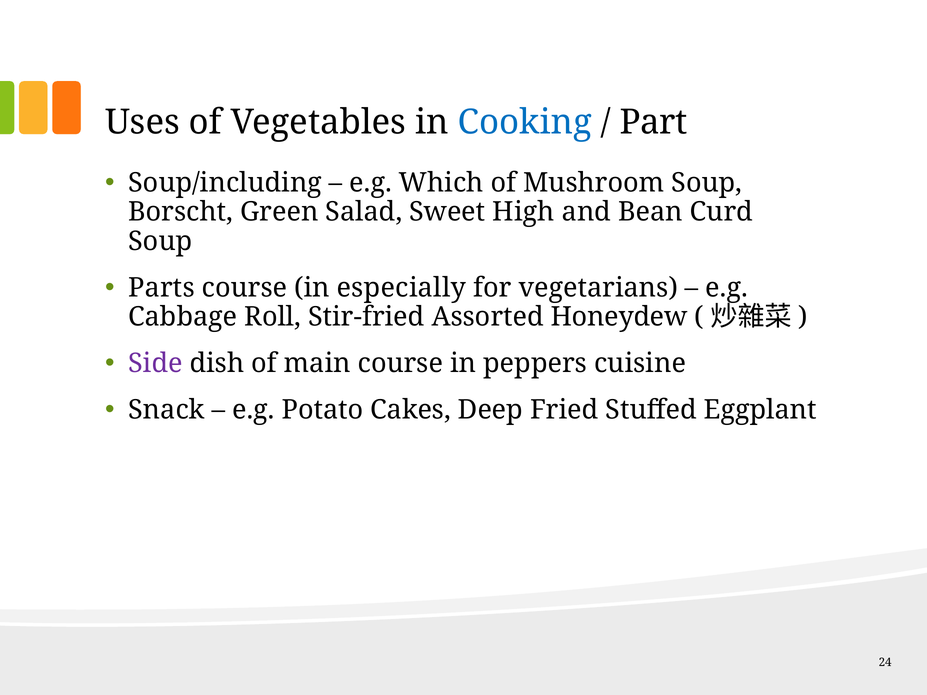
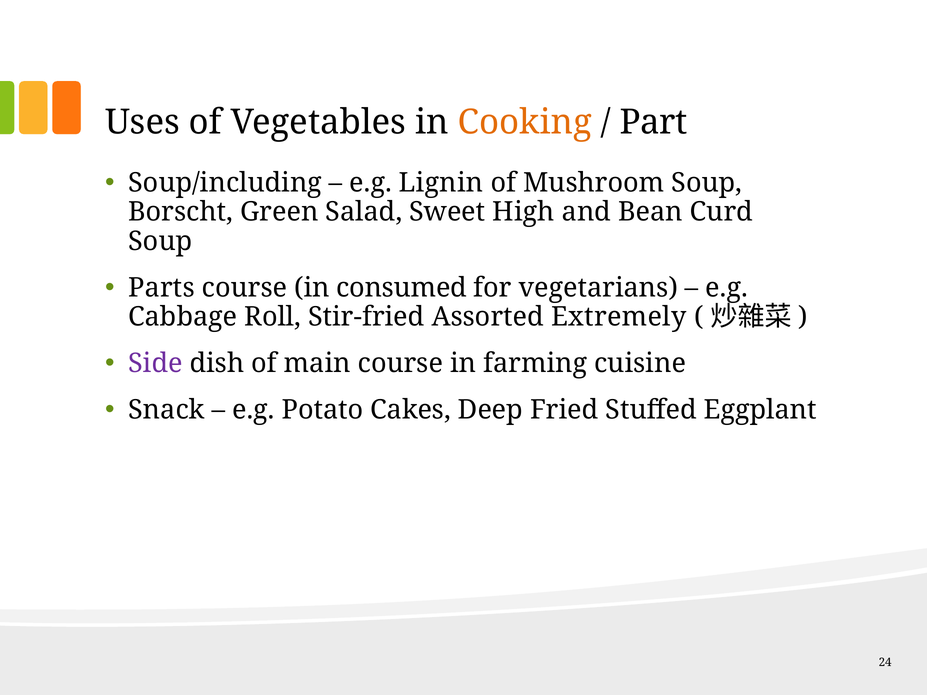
Cooking colour: blue -> orange (525, 122)
Which: Which -> Lignin (441, 183)
especially: especially -> consumed (402, 288)
Honeydew: Honeydew -> Extremely (619, 317)
peppers: peppers -> farming (535, 364)
